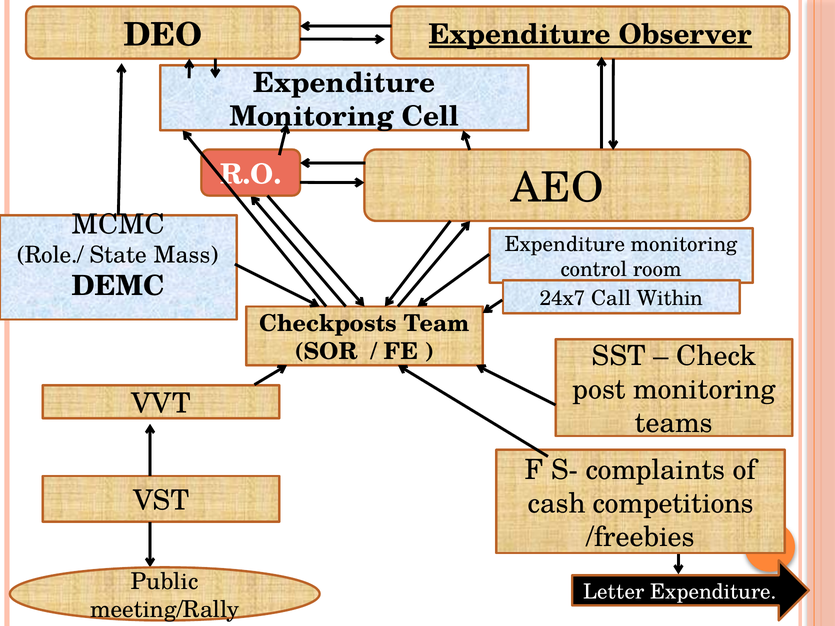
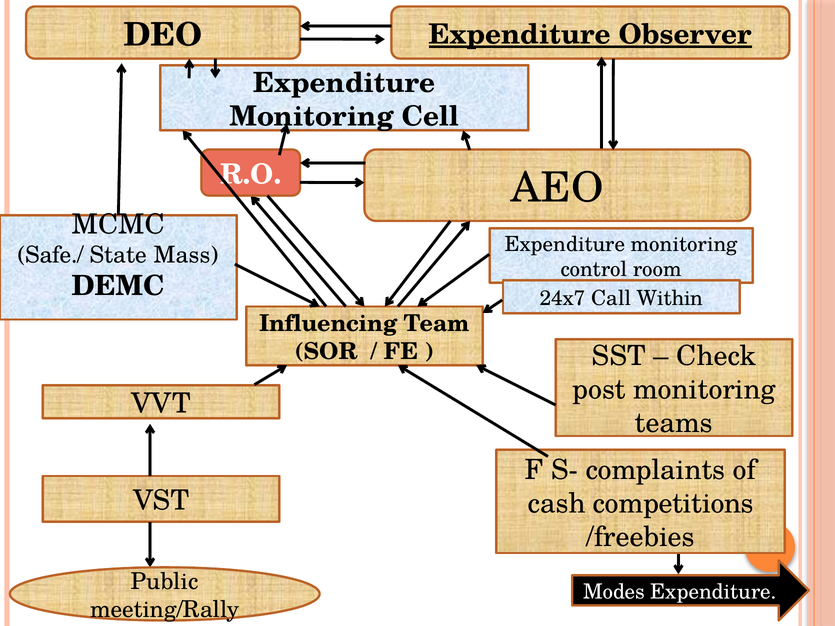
Role./: Role./ -> Safe./ (51, 255)
Checkposts: Checkposts -> Influencing (328, 324)
Letter: Letter -> Modes (614, 592)
